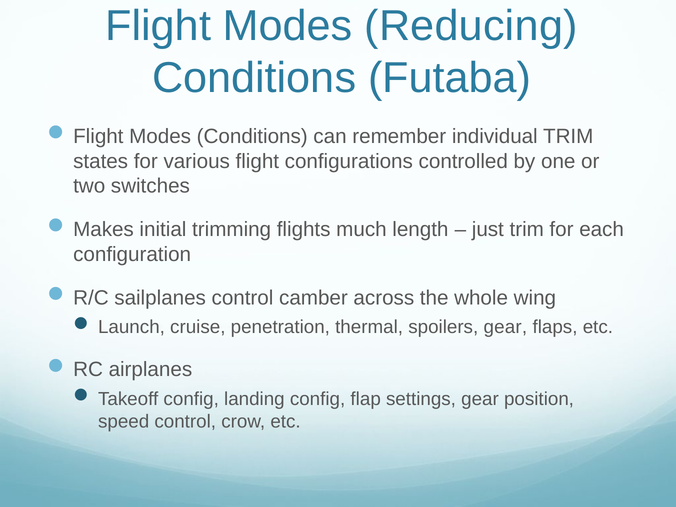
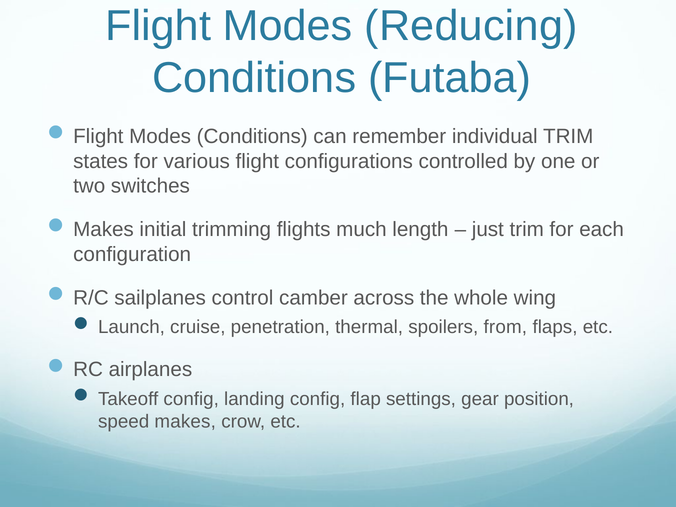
spoilers gear: gear -> from (505, 327)
speed control: control -> makes (185, 421)
